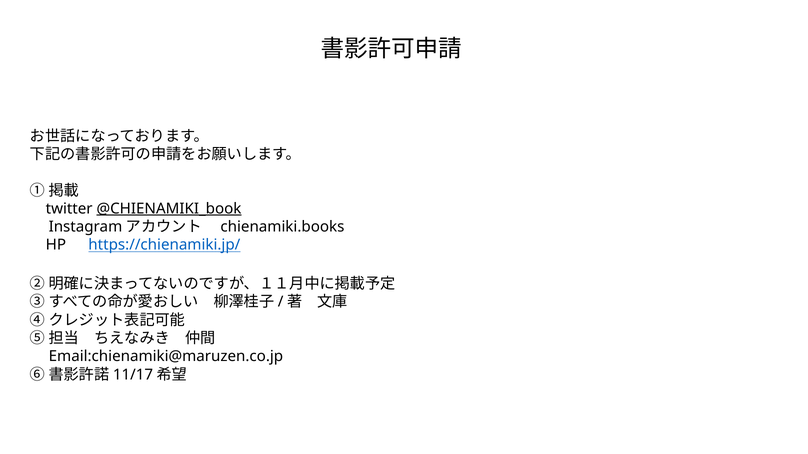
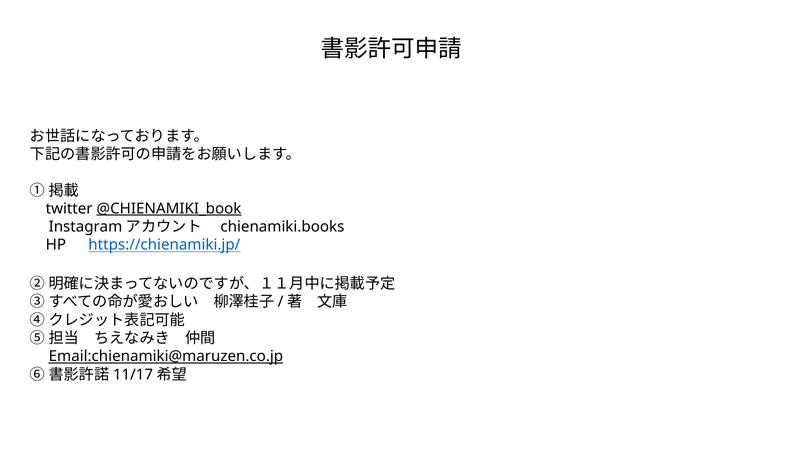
Email:chienamiki@maruzen.co.jp underline: none -> present (166, 357)
